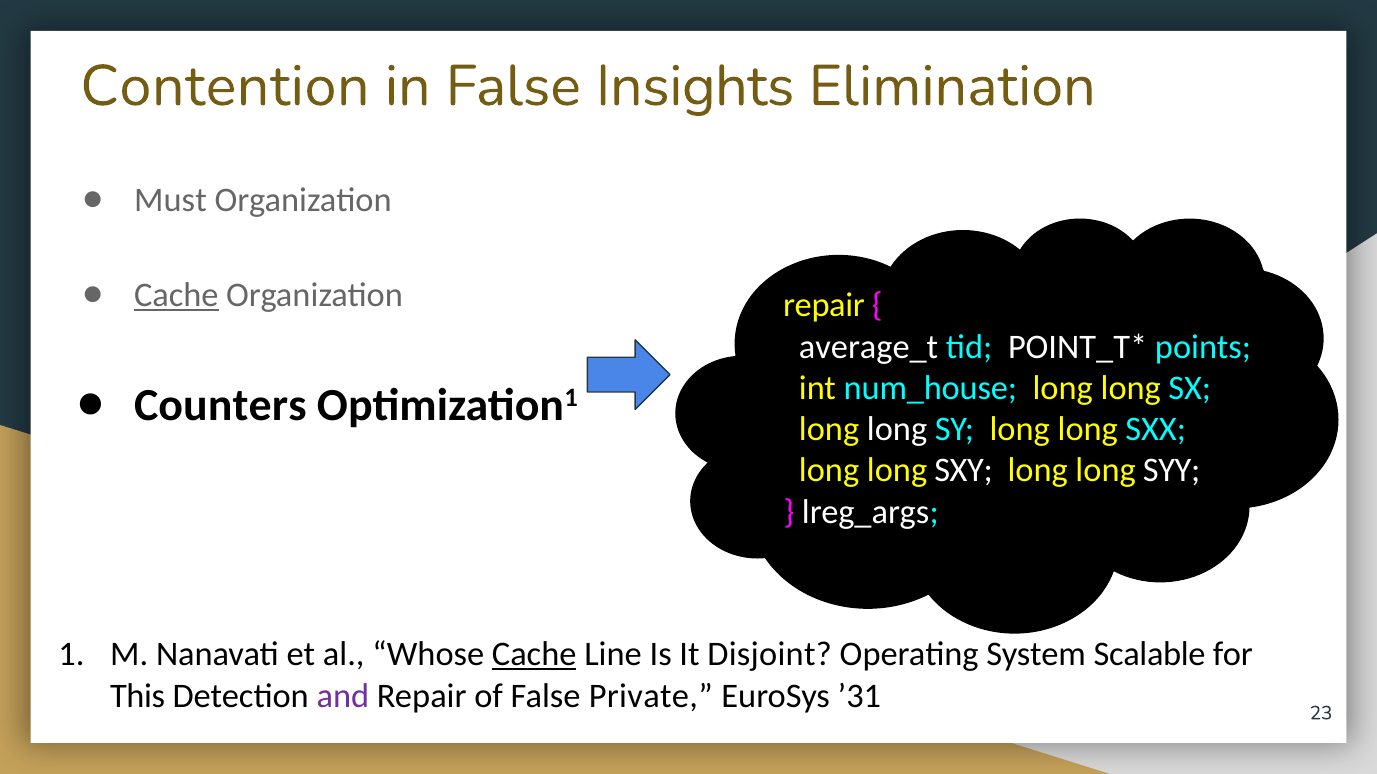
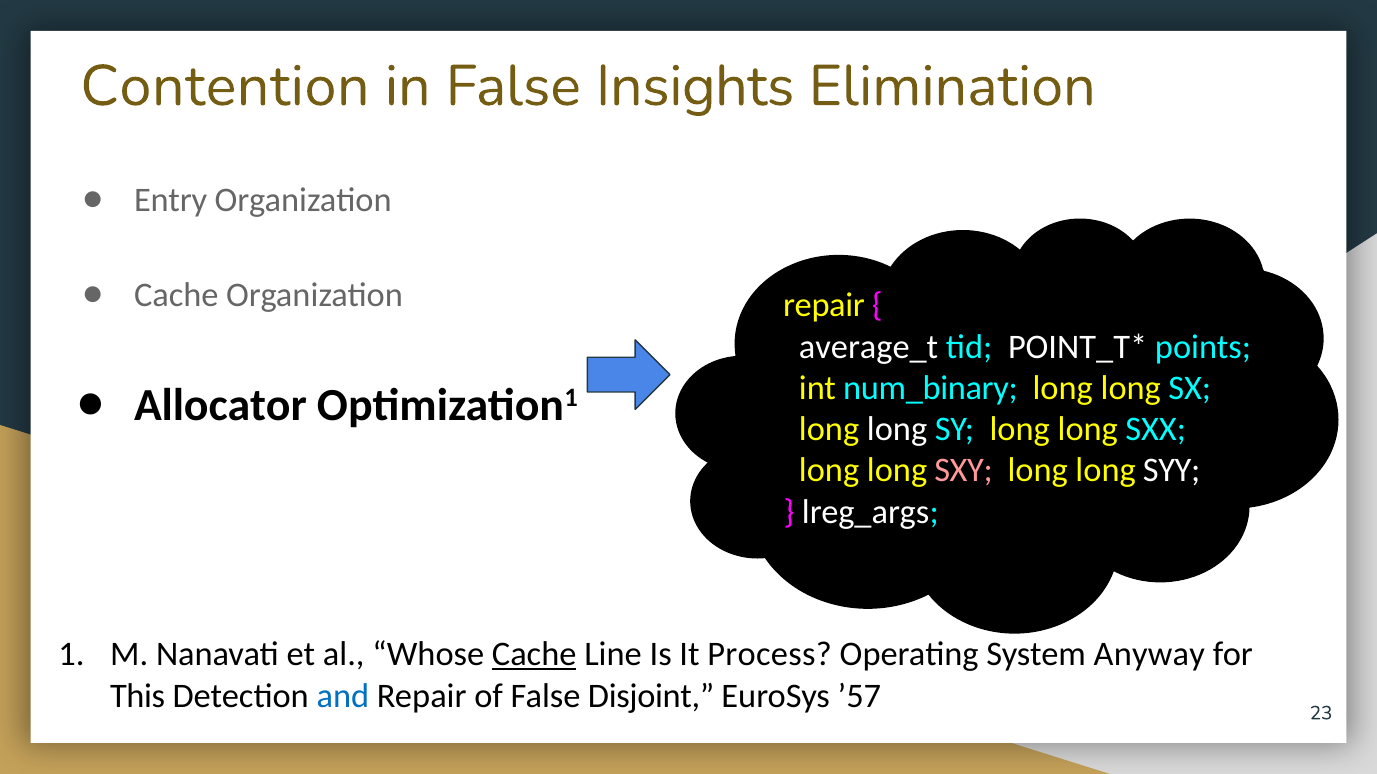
Must: Must -> Entry (171, 201)
Cache underline: present -> none (176, 296)
num_house: num_house -> num_binary (930, 388)
Counters: Counters -> Allocator (220, 405)
SXY colour: white -> pink (964, 471)
Disjoint: Disjoint -> Process (770, 655)
Scalable: Scalable -> Anyway (1149, 655)
and colour: purple -> blue (343, 696)
Private: Private -> Disjoint (651, 696)
’31: ’31 -> ’57 (859, 696)
